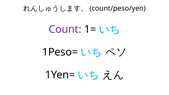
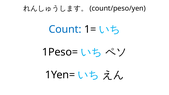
Count colour: purple -> blue (65, 29)
